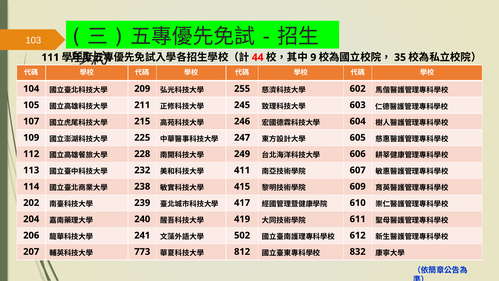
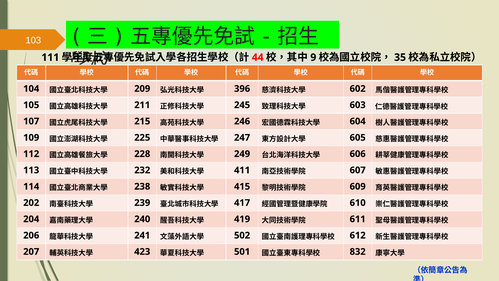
255: 255 -> 396 (242, 89)
773: 773 -> 423 (142, 251)
812: 812 -> 501 (242, 251)
